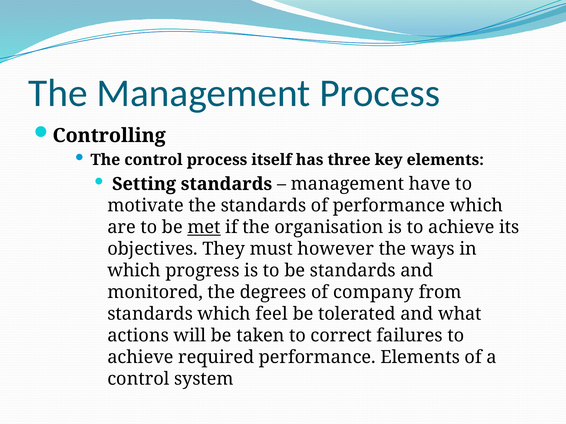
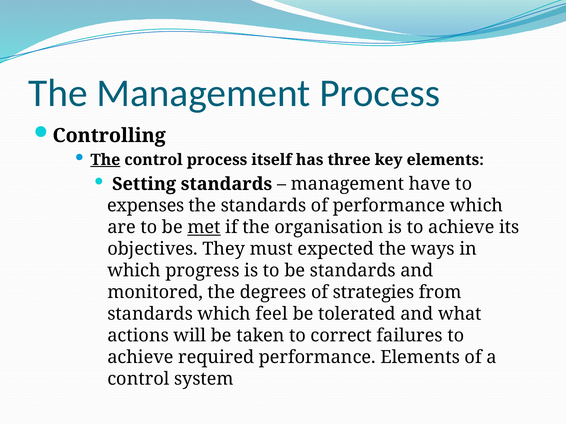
The underline: none -> present (105, 160)
motivate: motivate -> expenses (146, 206)
however: however -> expected (336, 249)
company: company -> strategies (374, 293)
